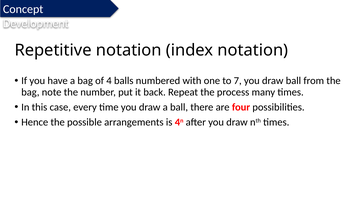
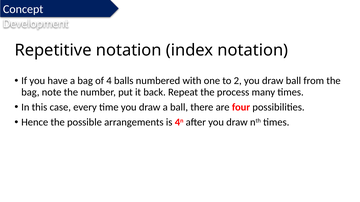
7: 7 -> 2 (238, 81)
